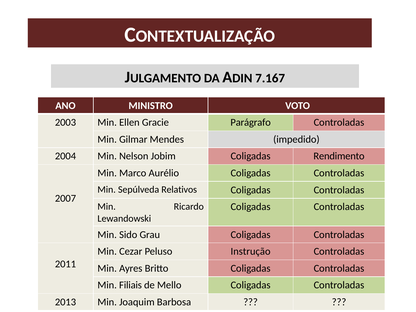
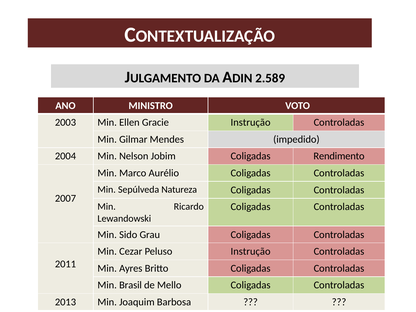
7.167: 7.167 -> 2.589 (270, 78)
Gracie Parágrafo: Parágrafo -> Instrução (251, 122)
Relativos: Relativos -> Natureza (179, 190)
Filiais: Filiais -> Brasil (131, 285)
